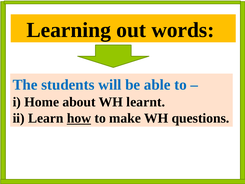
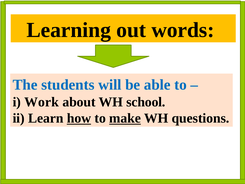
Home: Home -> Work (42, 102)
learnt: learnt -> school (146, 102)
make underline: none -> present (125, 118)
